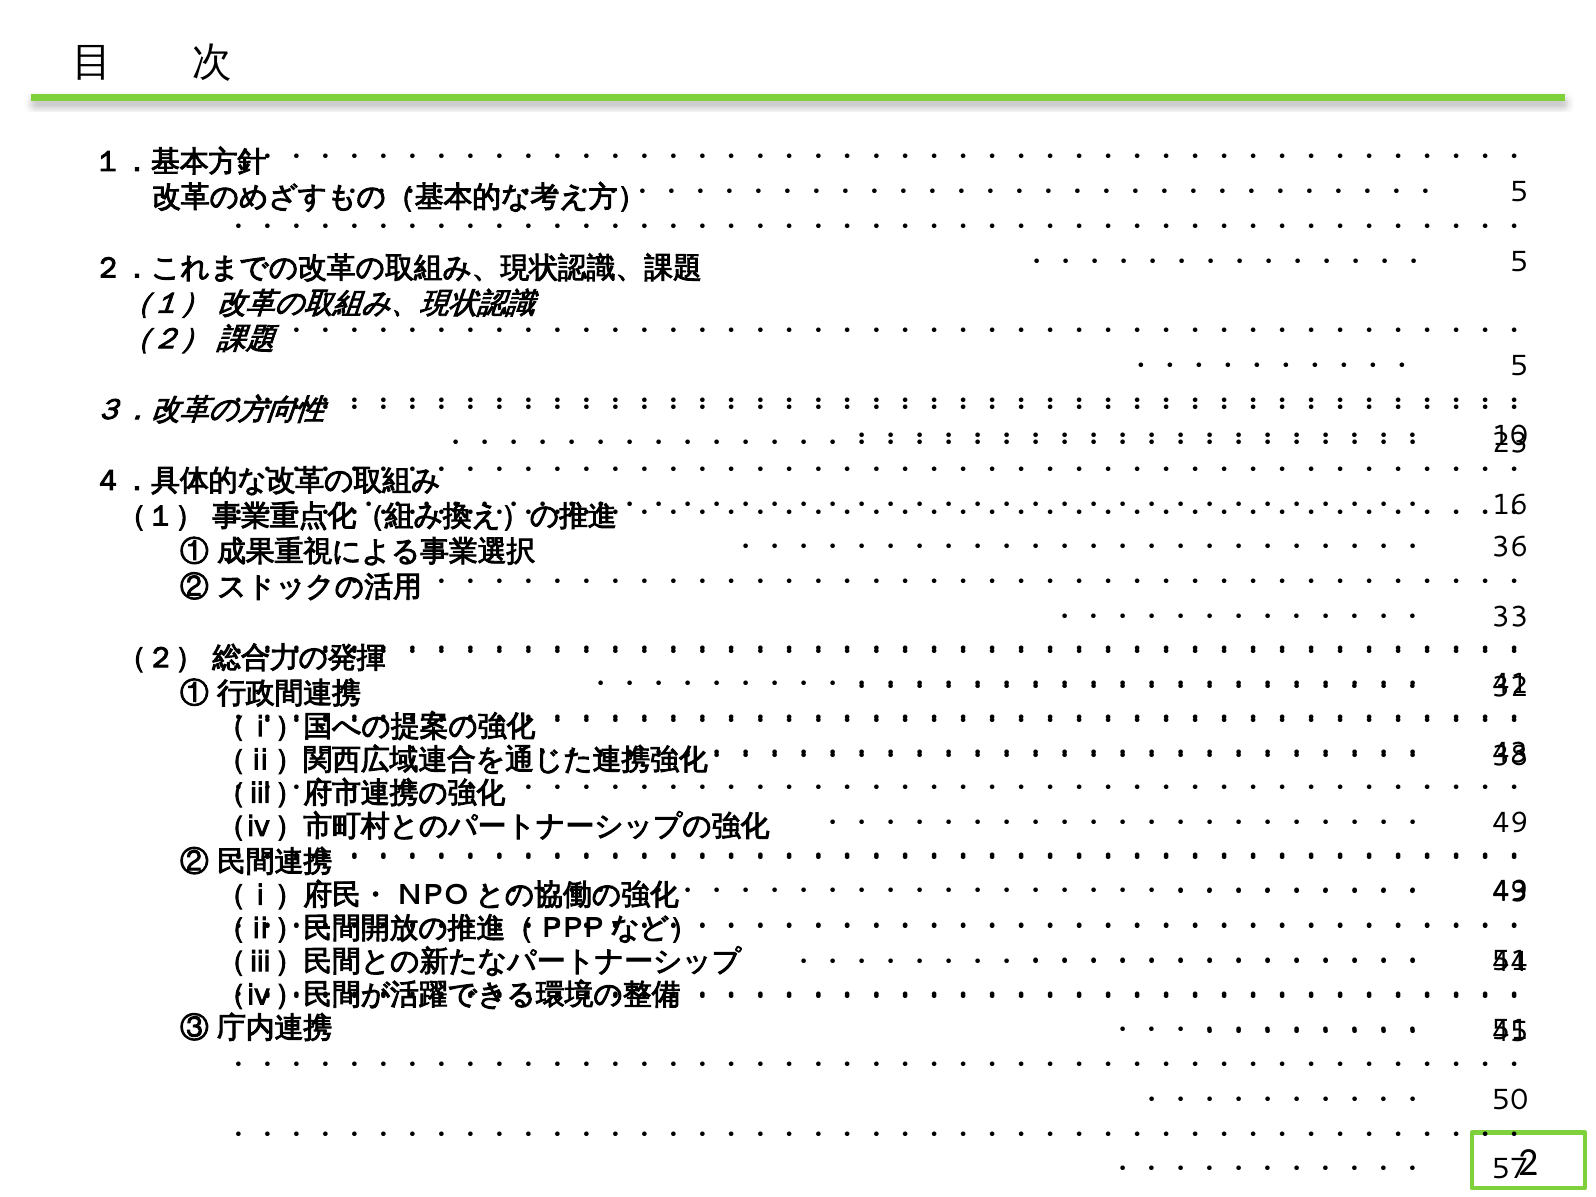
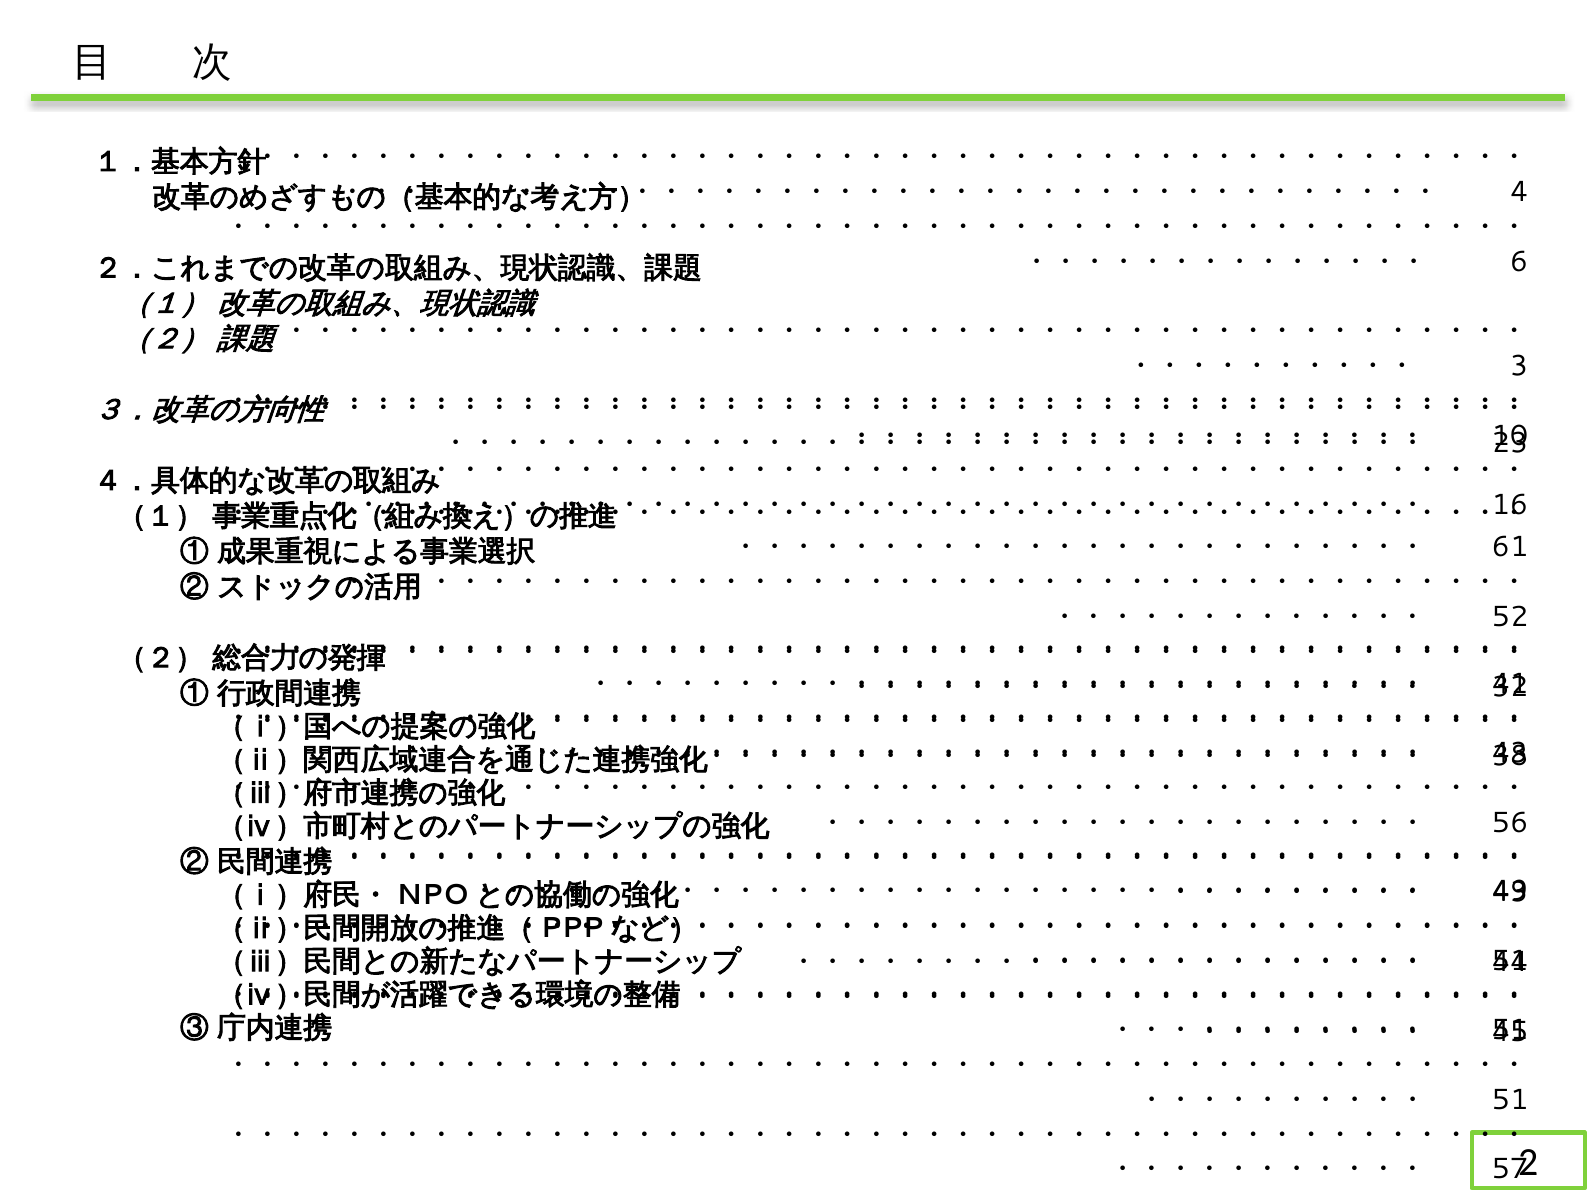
5: 5 -> 4 (1519, 192)
5: 5 -> 6 (1519, 261)
5: 5 -> 3 (1519, 366)
36: 36 -> 61 (1510, 547)
33: 33 -> 52 (1510, 617)
49: 49 -> 56 (1510, 823)
50: 50 -> 51 (1510, 1100)
